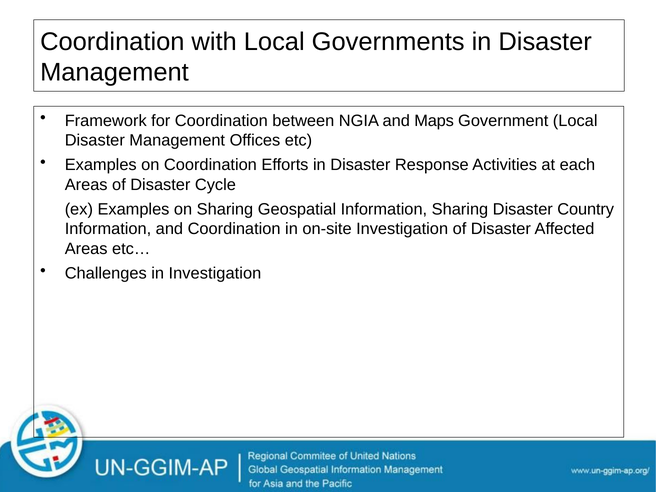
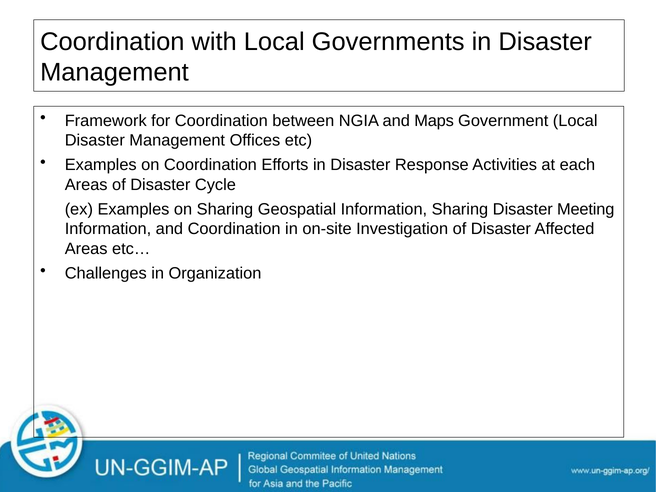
Country: Country -> Meeting (586, 209)
in Investigation: Investigation -> Organization (215, 273)
